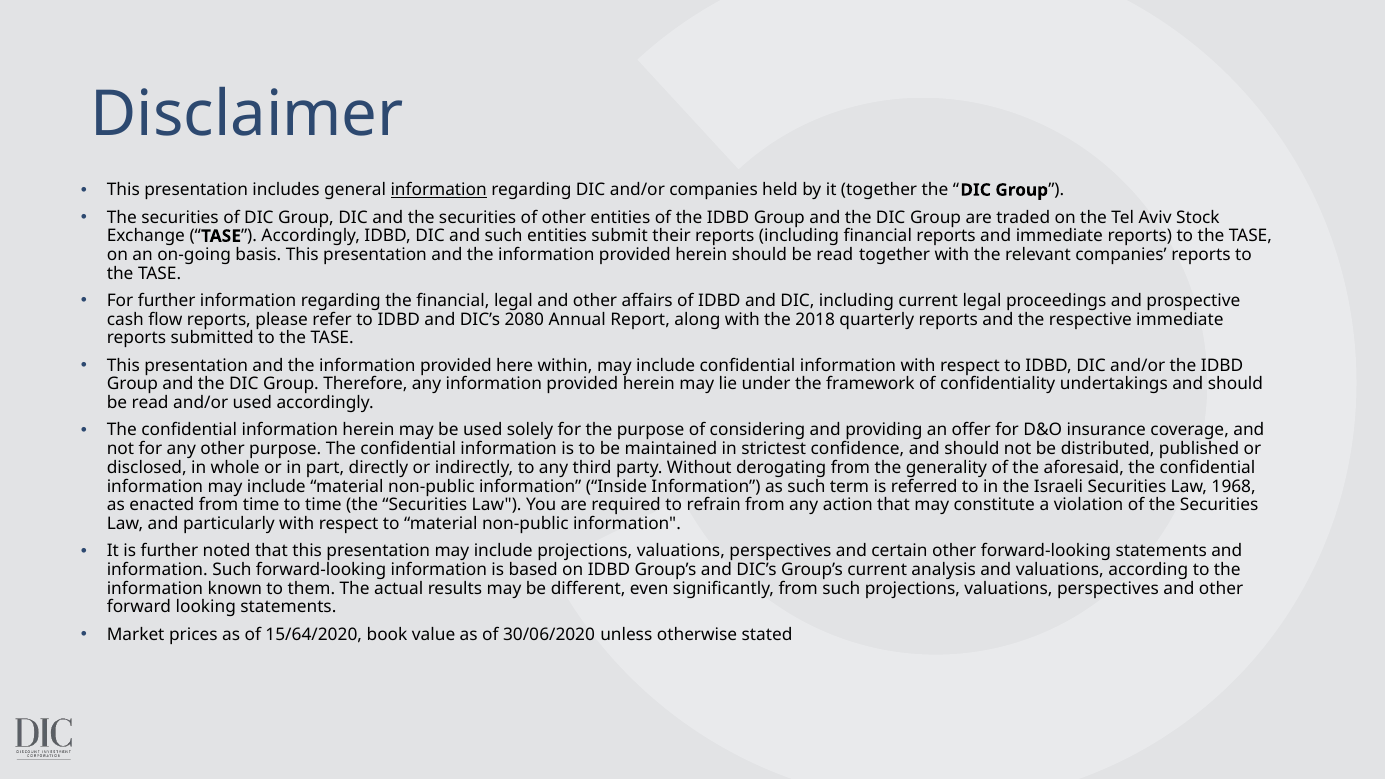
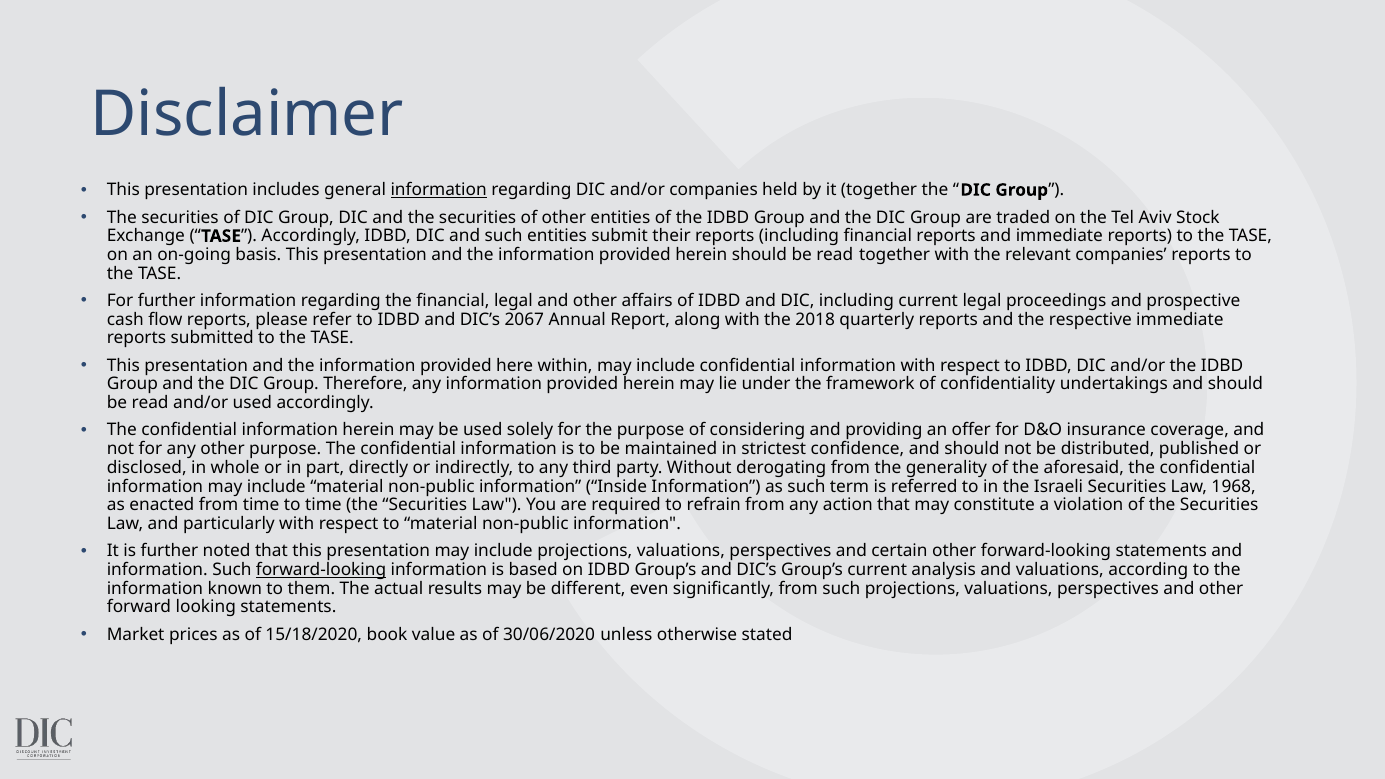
2080: 2080 -> 2067 (524, 319)
forward-looking underline: none -> present (321, 570)
15/64/2020: 15/64/2020 -> 15/18/2020 (314, 635)
